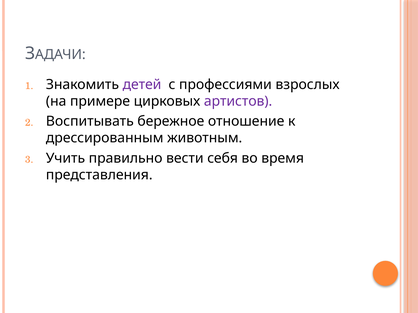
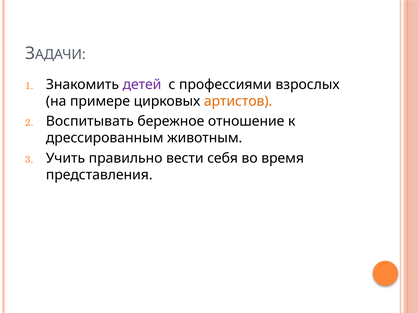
артистов colour: purple -> orange (238, 101)
